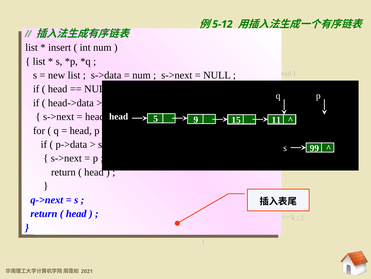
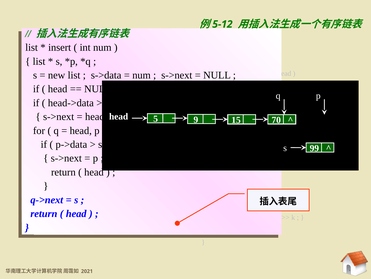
11: 11 -> 70 (276, 120)
